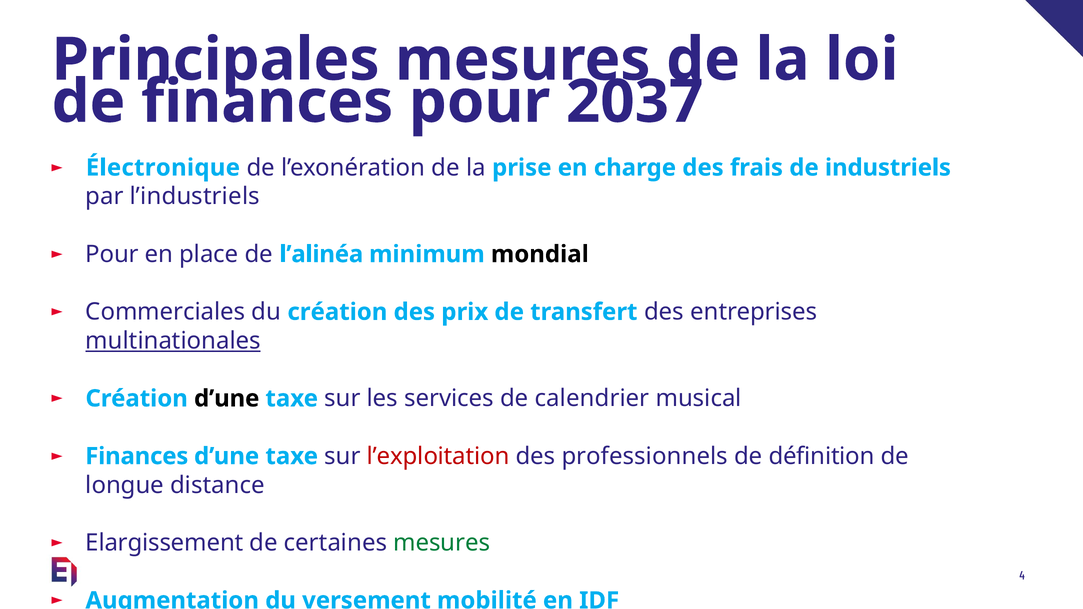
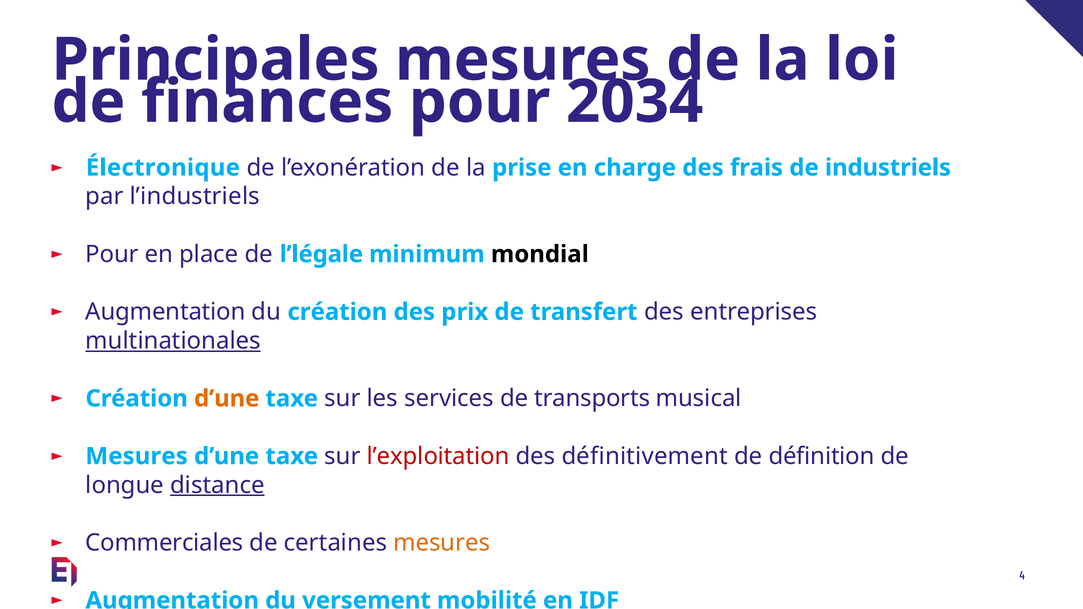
2037: 2037 -> 2034 (635, 102)
l’alinéa: l’alinéa -> l’légale (321, 254)
Commerciales: Commerciales -> Augmentation (165, 312)
d’une colour: black -> orange (227, 399)
calendrier: calendrier -> transports (592, 399)
Finances: Finances -> Mesures (137, 456)
professionnels: professionnels -> définitivement (645, 456)
distance underline: none -> present (217, 485)
Elargissement: Elargissement -> Commerciales (164, 543)
mesures colour: green -> orange (442, 543)
